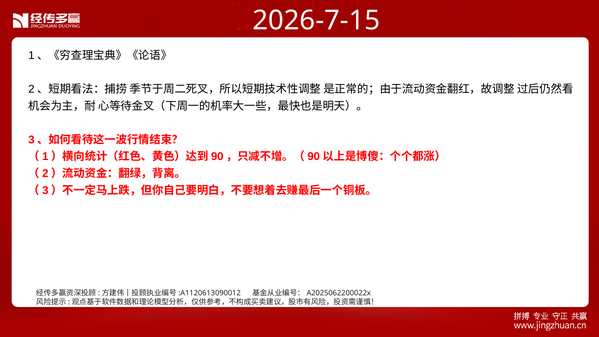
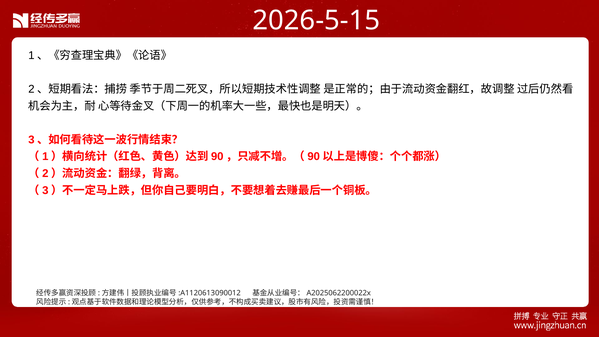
2026-7-15: 2026-7-15 -> 2026-5-15 (316, 21)
